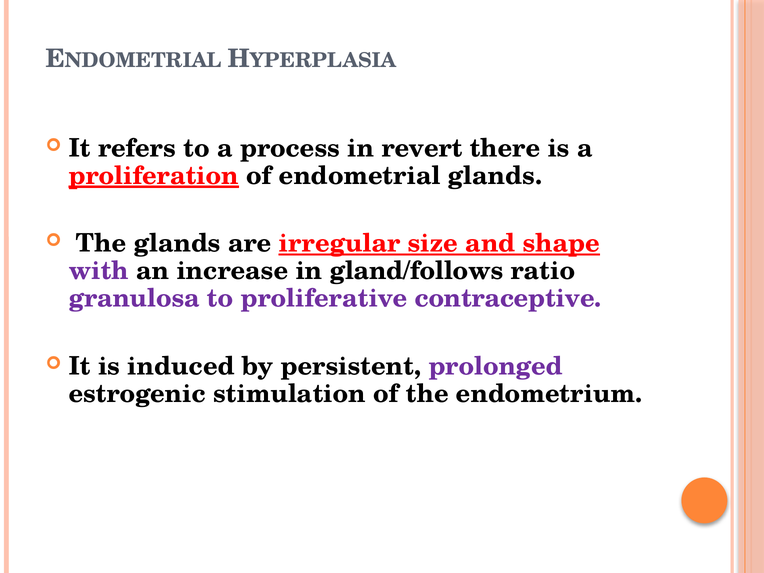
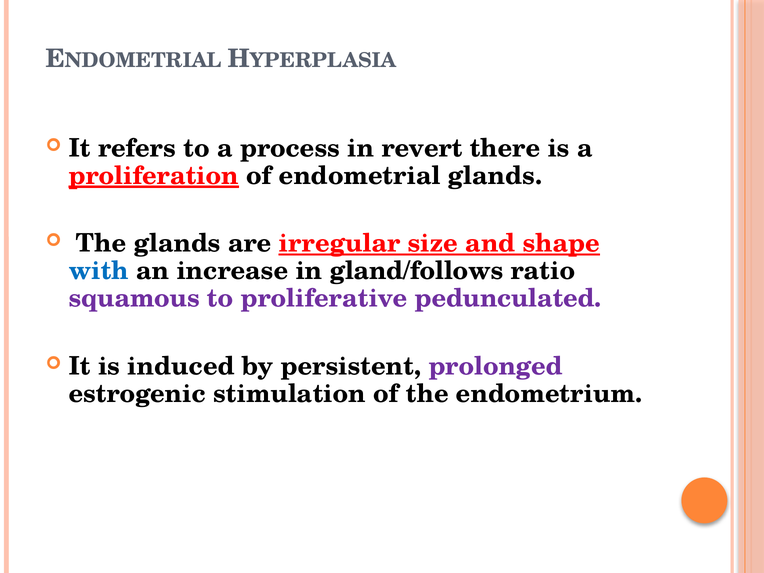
with colour: purple -> blue (99, 271)
granulosa: granulosa -> squamous (134, 298)
contraceptive: contraceptive -> pedunculated (508, 298)
